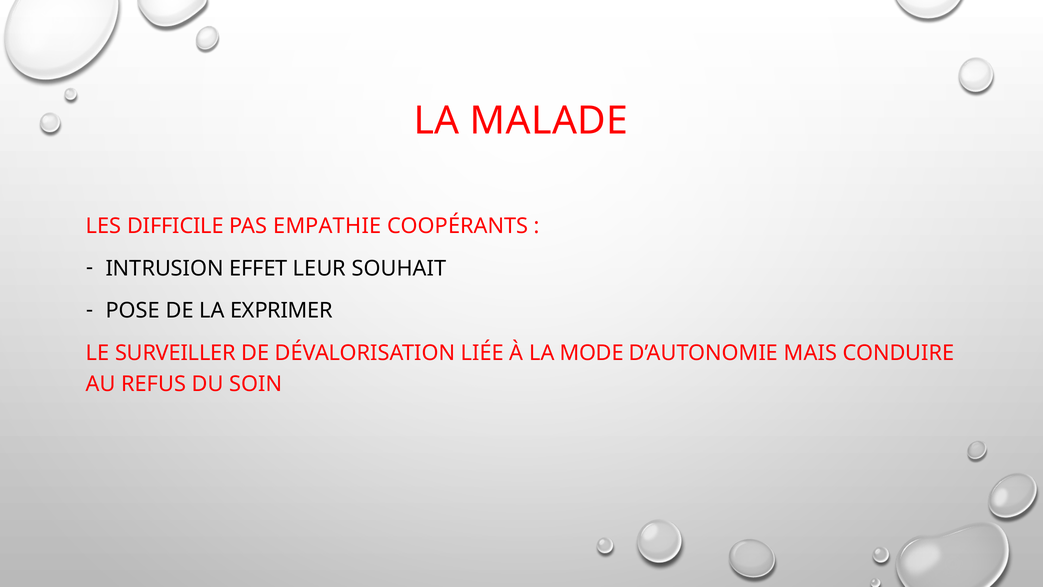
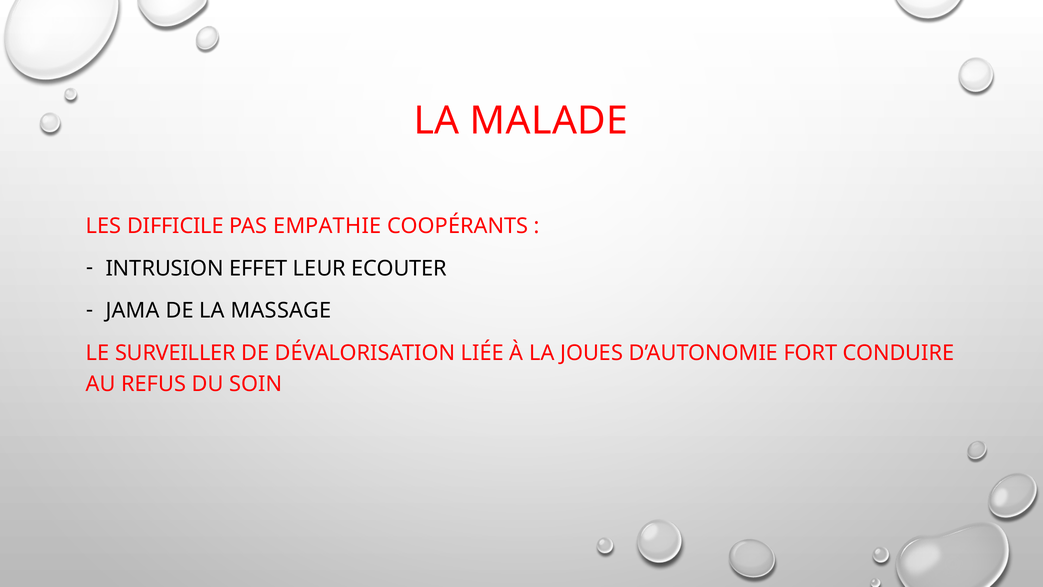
SOUHAIT: SOUHAIT -> ECOUTER (399, 268)
POSE: POSE -> JAMA (133, 310)
EXPRIMER: EXPRIMER -> MASSAGE (281, 310)
MODE: MODE -> JOUES (592, 353)
MAIS: MAIS -> FORT (811, 353)
